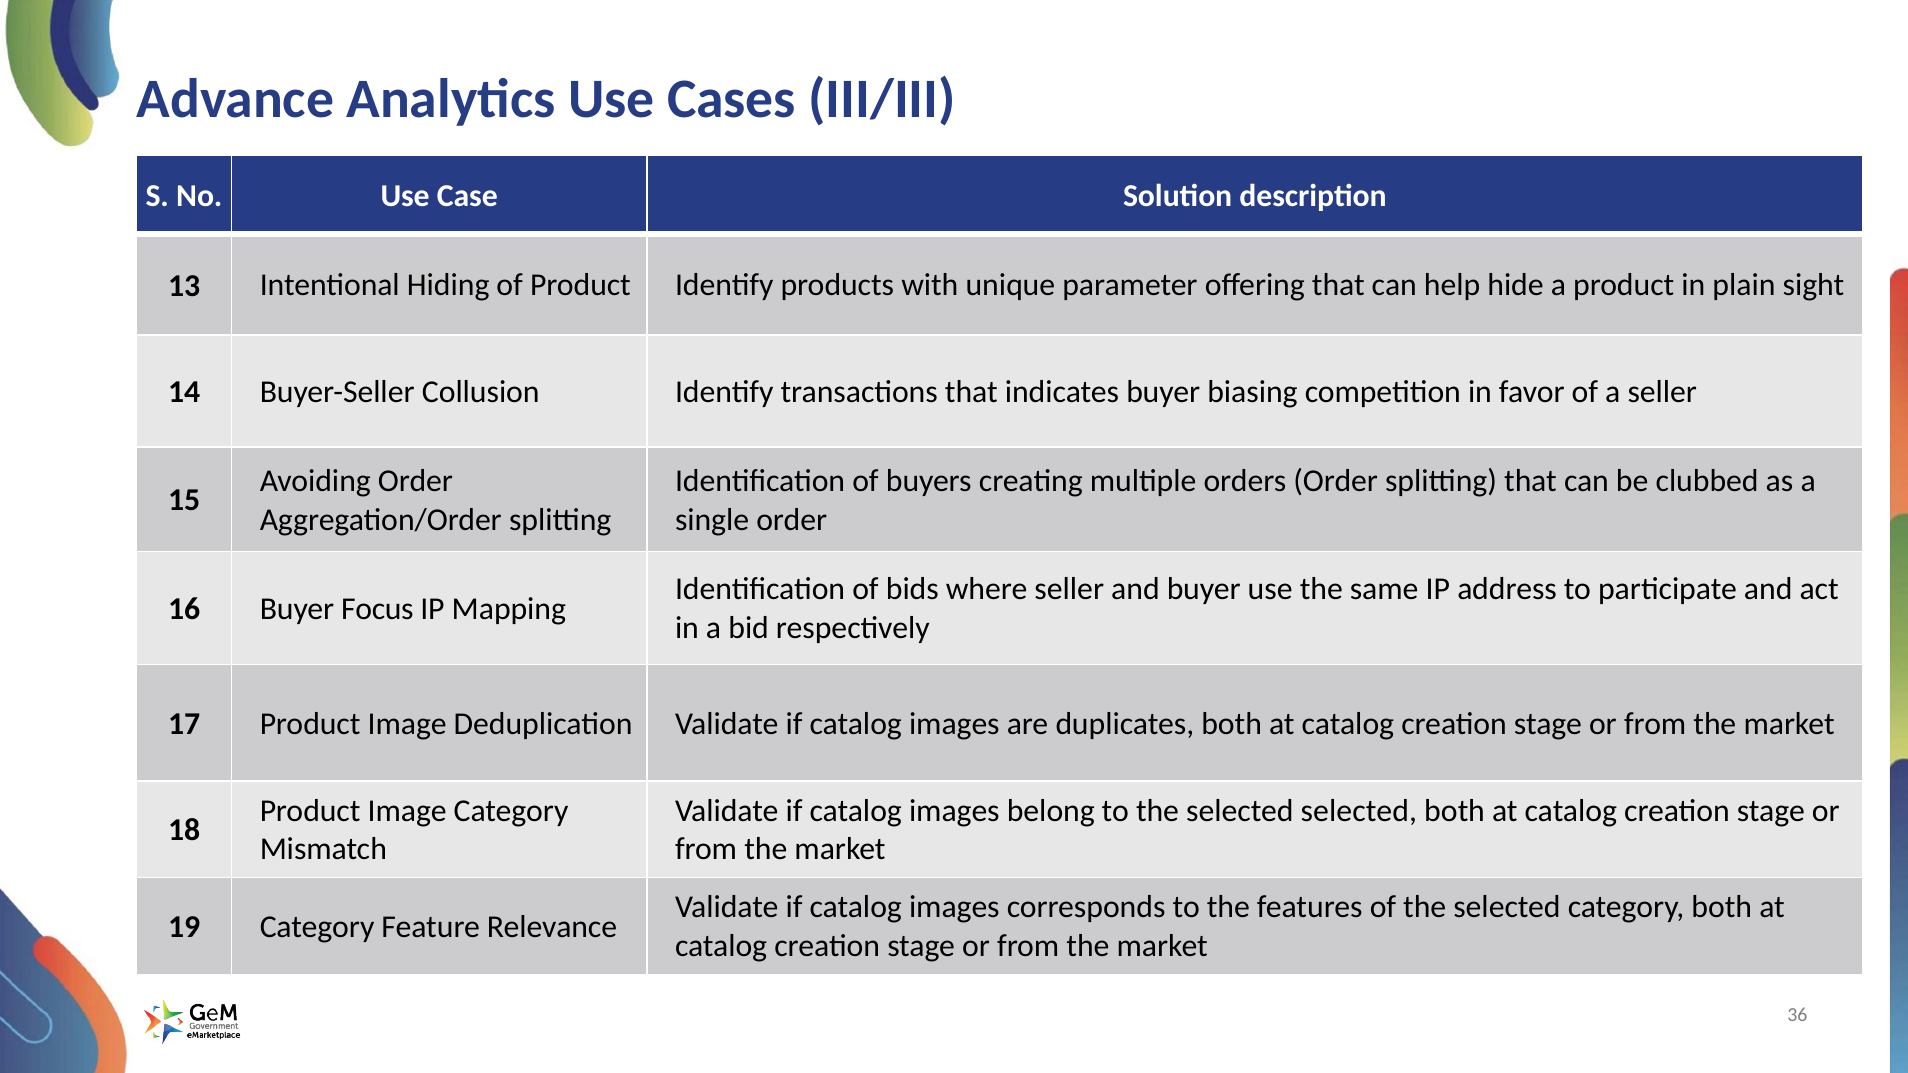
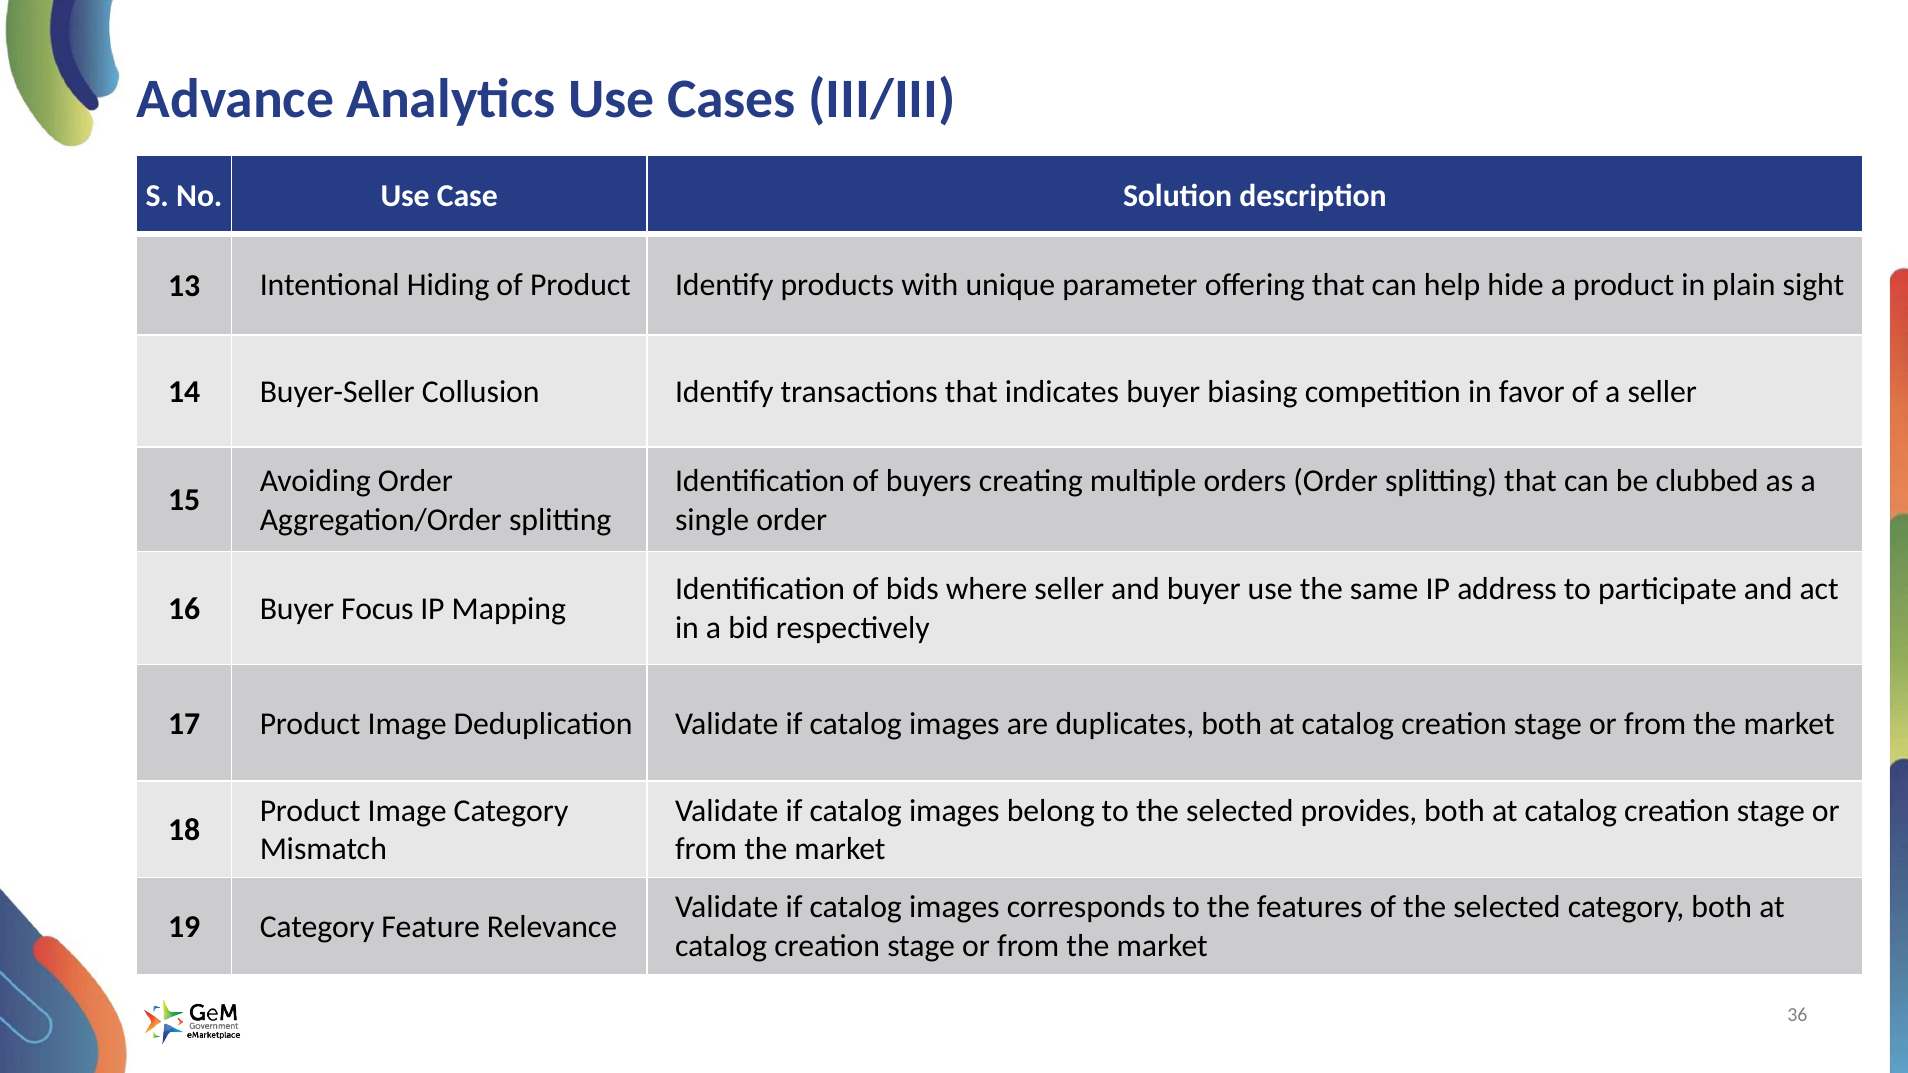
selected selected: selected -> provides (1359, 811)
